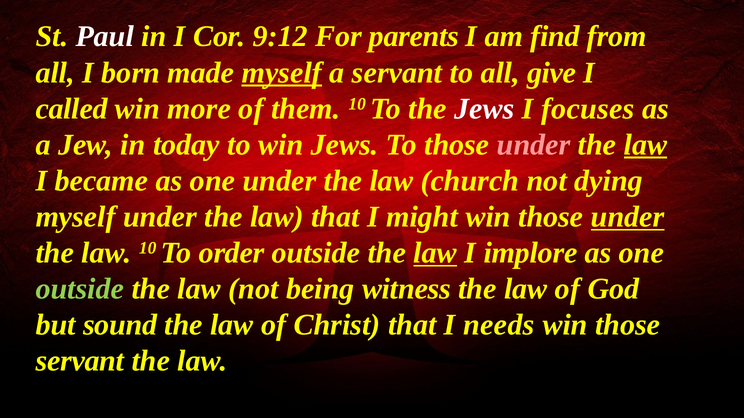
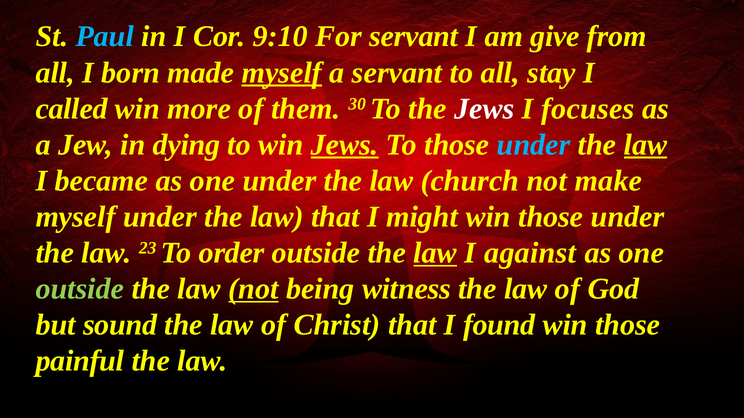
Paul colour: white -> light blue (105, 37)
9:12: 9:12 -> 9:10 (280, 37)
For parents: parents -> servant (414, 37)
find: find -> give (555, 37)
give: give -> stay (552, 73)
them 10: 10 -> 30 (357, 104)
today: today -> dying (187, 145)
Jews underline: none -> present (345, 145)
under colour: pink -> light blue (534, 145)
dying: dying -> make (608, 181)
under underline: present -> none (628, 217)
law 10: 10 -> 23 (148, 248)
implore: implore -> against (530, 253)
not underline: none -> present (253, 289)
needs: needs -> found (499, 325)
servant: servant -> painful (80, 361)
